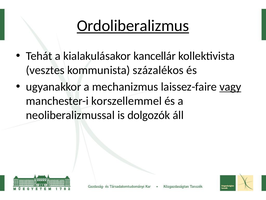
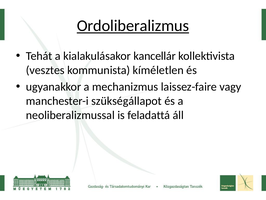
százalékos: százalékos -> kíméletlen (158, 70)
vagy underline: present -> none (230, 87)
korszellemmel: korszellemmel -> szükségállapot (127, 101)
dolgozók: dolgozók -> feladattá (149, 115)
